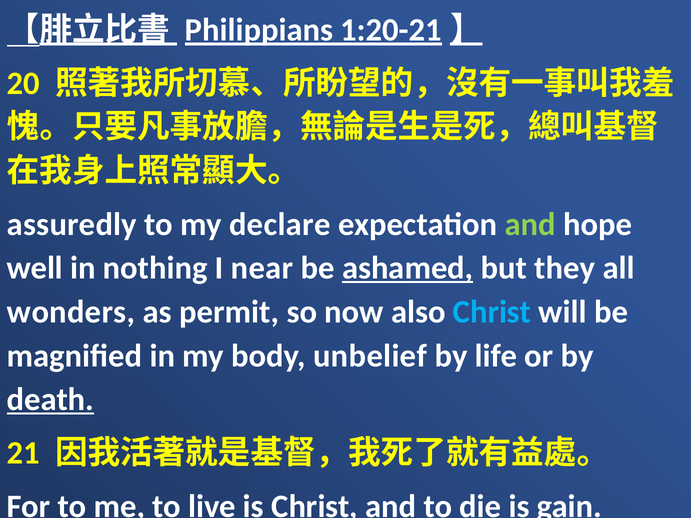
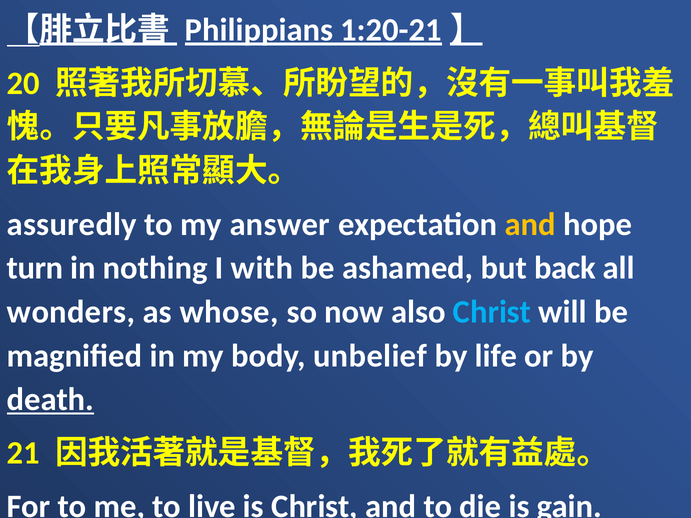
declare: declare -> answer (280, 225)
and colour: light green -> yellow (530, 225)
well: well -> turn (35, 268)
near: near -> with (262, 268)
ashamed underline: present -> none (408, 268)
they: they -> back (565, 268)
permit: permit -> whose (229, 312)
